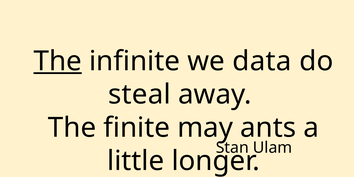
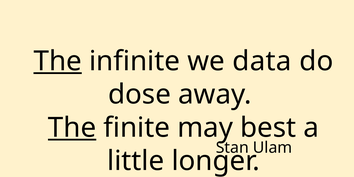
steal: steal -> dose (140, 94)
The underline: none -> present (72, 128)
ants: ants -> best (268, 128)
